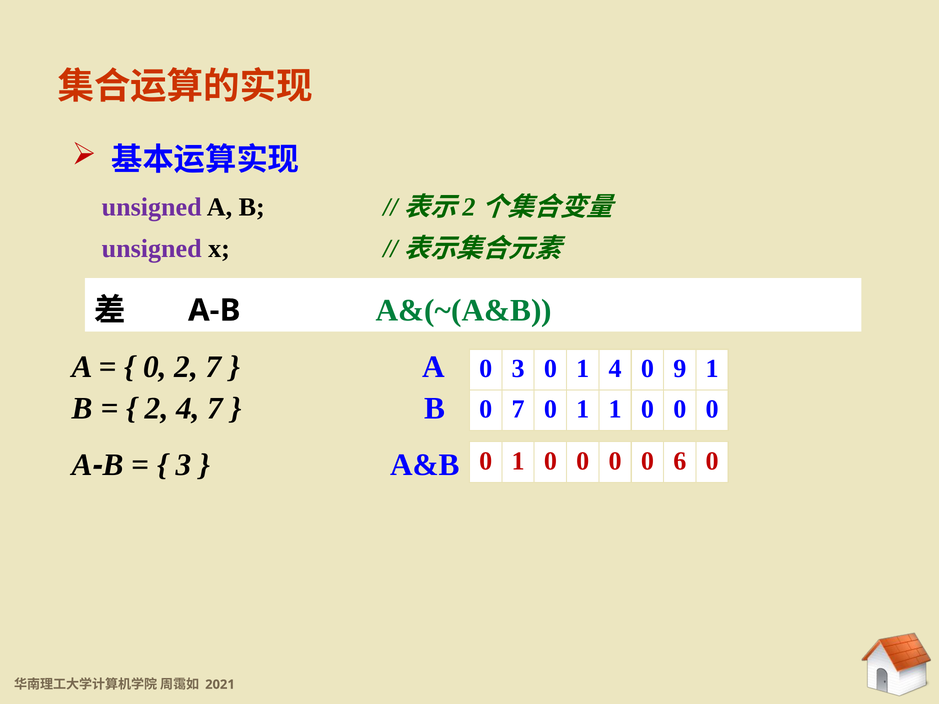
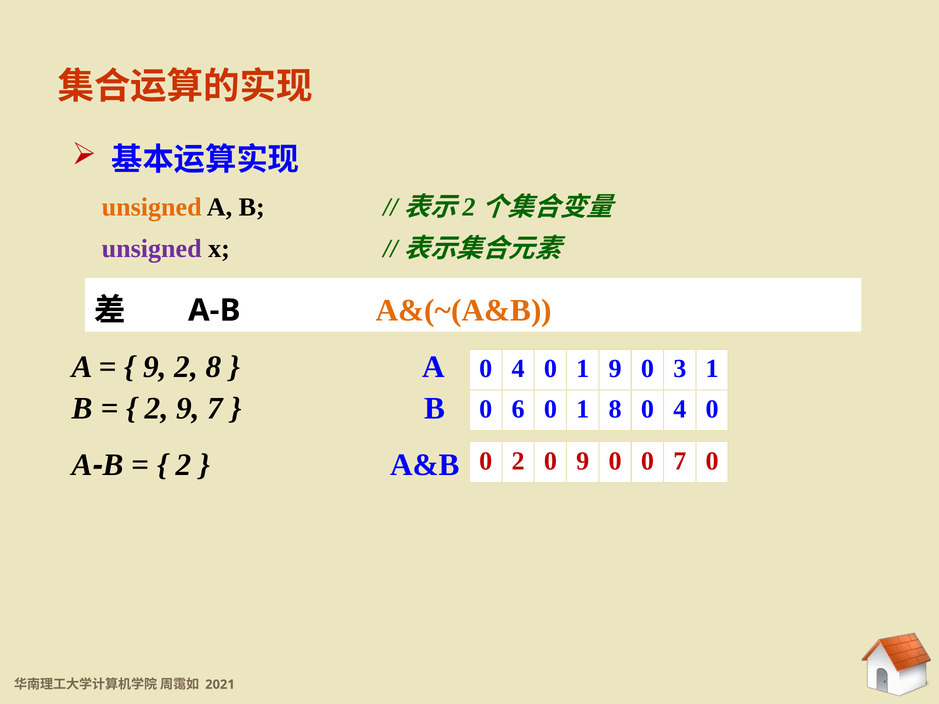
unsigned colour: purple -> orange (152, 207)
A&(~(A&B colour: green -> orange (464, 310)
0: 0 -> 9 (155, 367)
2 7: 7 -> 8 (214, 367)
3: 3 -> 4 (518, 369)
1 4: 4 -> 9 (615, 369)
9: 9 -> 3 (680, 369)
2 4: 4 -> 9 (188, 409)
0 7: 7 -> 6 (518, 410)
1 1: 1 -> 8 (615, 410)
0: 0 -> 4 (680, 410)
1: 1 -> 2 (518, 461)
0: 0 -> 9 (583, 461)
0 6: 6 -> 7 (680, 461)
3: 3 -> 2 (184, 465)
